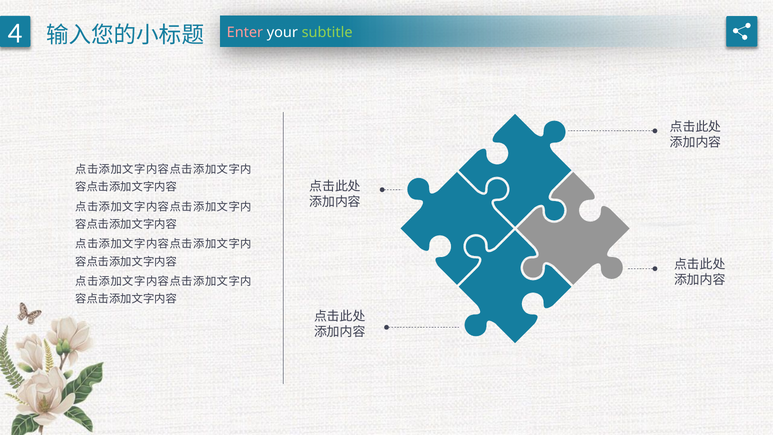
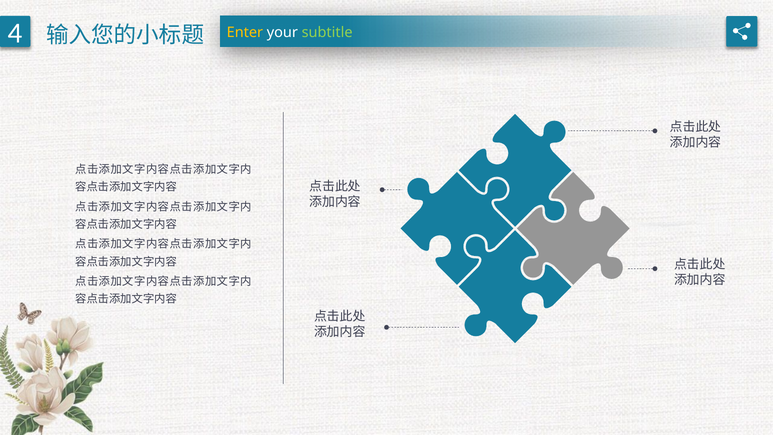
Enter colour: pink -> yellow (245, 32)
